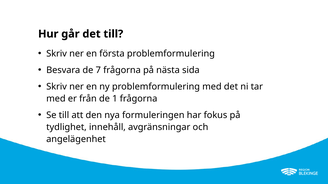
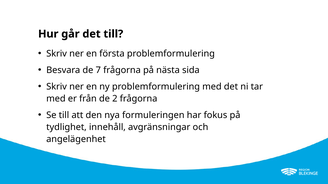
1: 1 -> 2 (115, 99)
